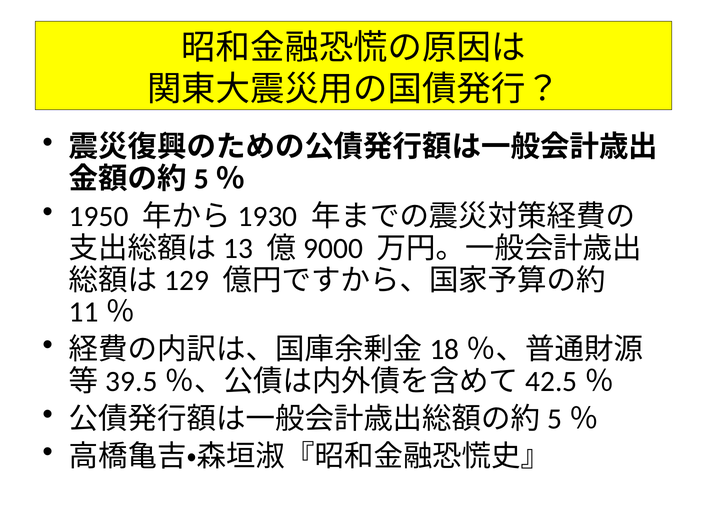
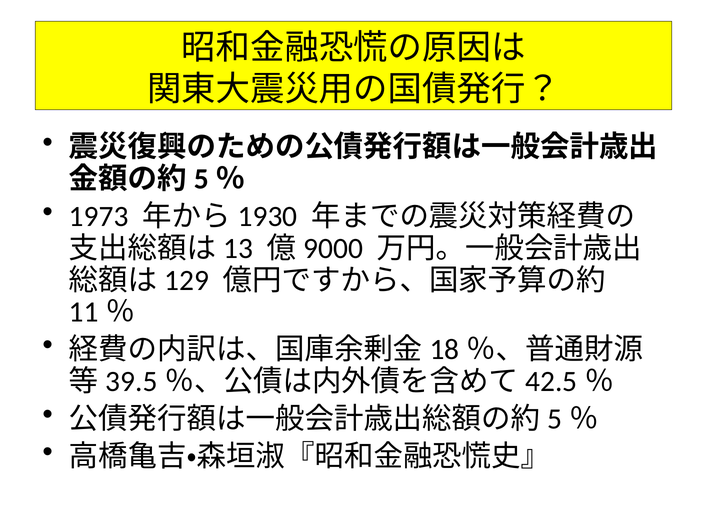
1950: 1950 -> 1973 (99, 216)
